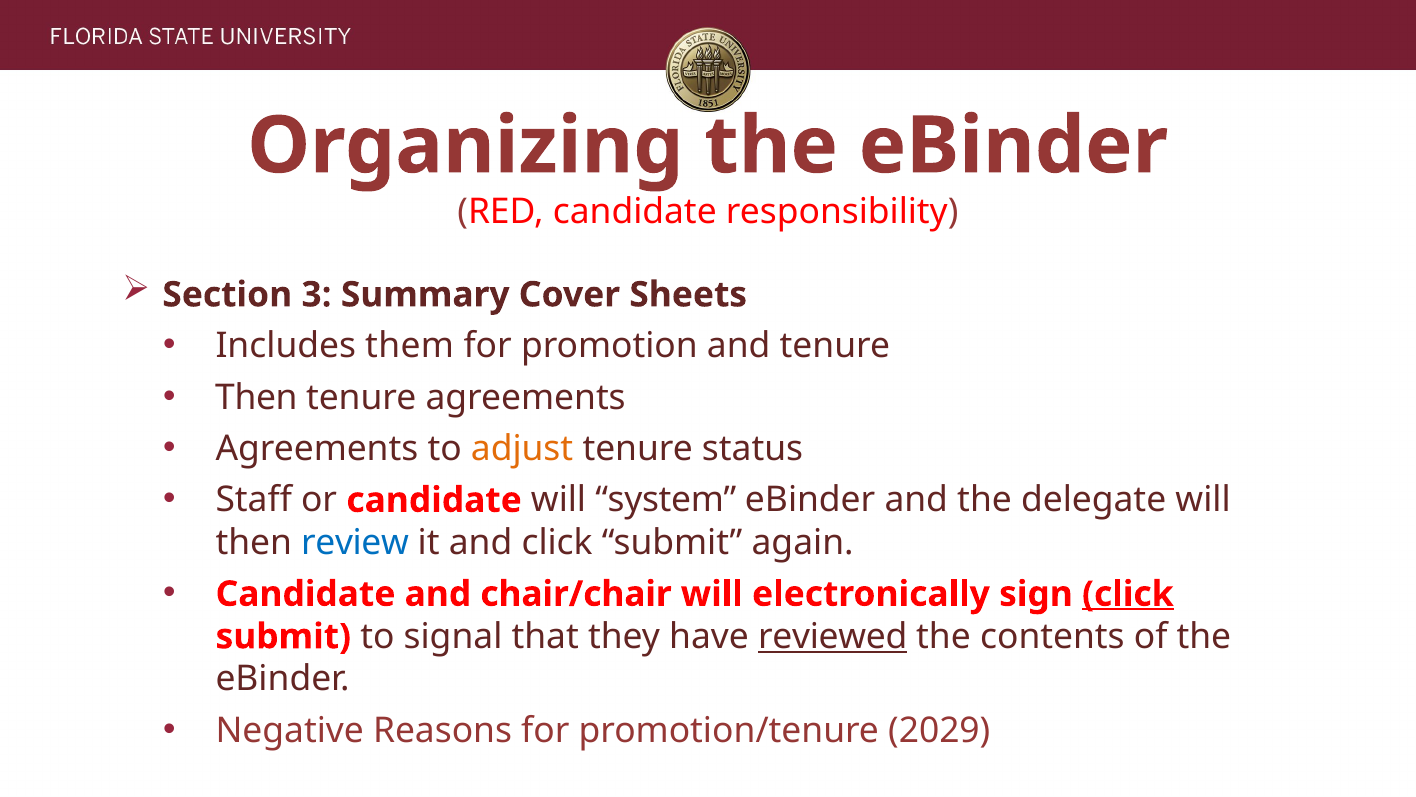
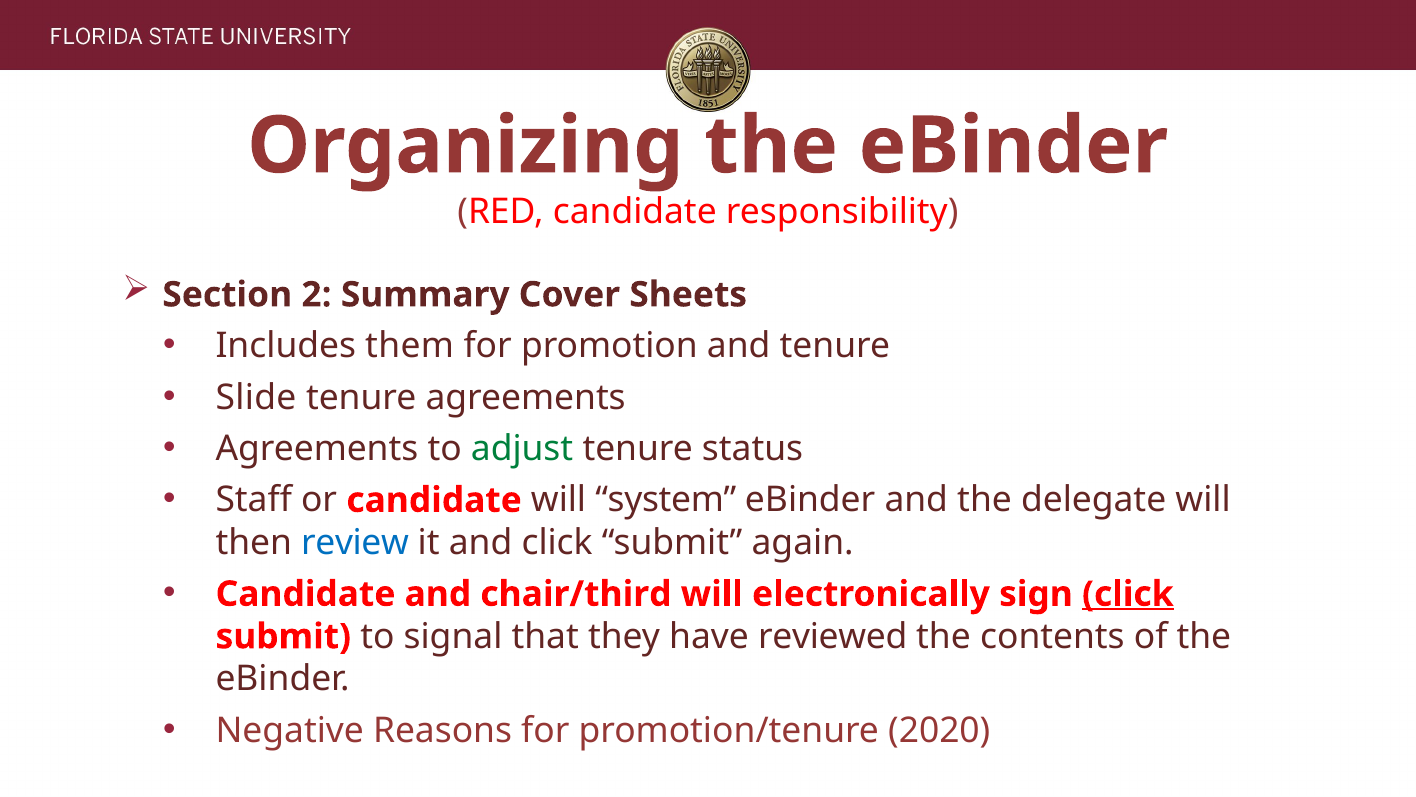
3: 3 -> 2 (316, 295)
Then: Then -> Slide (256, 397)
adjust colour: orange -> green (522, 449)
chair/chair: chair/chair -> chair/third (576, 594)
reviewed underline: present -> none (833, 636)
2029: 2029 -> 2020 (939, 730)
